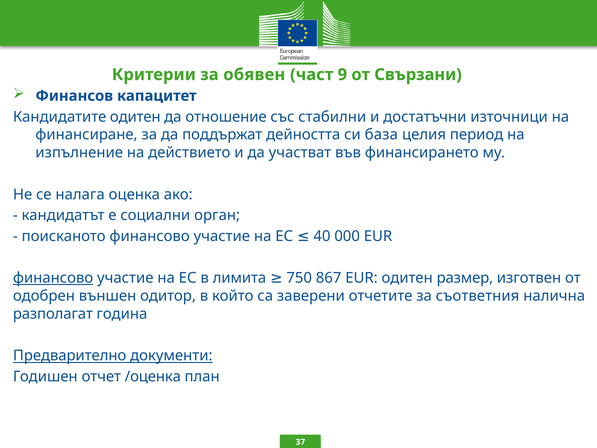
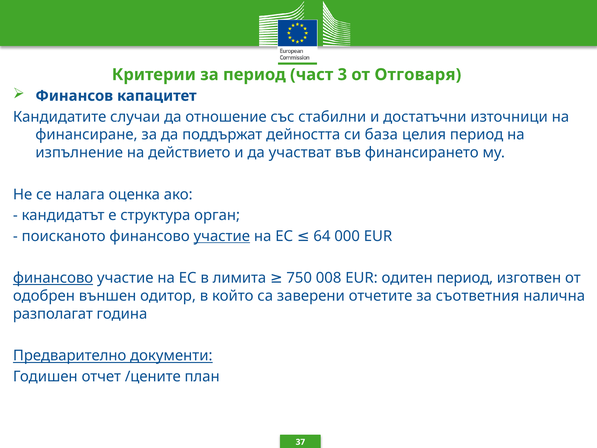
за обявен: обявен -> период (254, 75)
9: 9 -> 3 (342, 75)
Свързани: Свързани -> Отговаря (418, 75)
Кандидатите одитен: одитен -> случаи (135, 117)
социални: социални -> структура (155, 215)
участие underline: none -> present (222, 236)
40: 40 -> 64 (322, 236)
867: 867 -> 008 (329, 278)
одитен размер: размер -> период (465, 278)
/оценка: /оценка -> /цените (153, 376)
